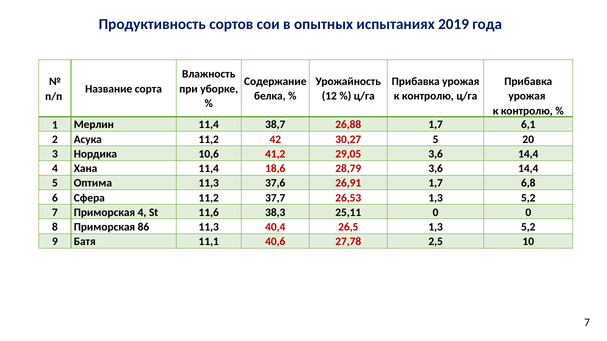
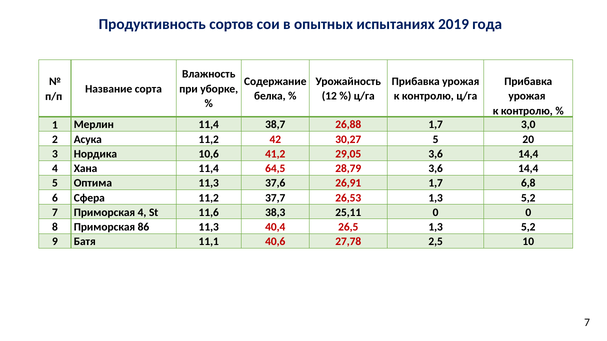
6,1: 6,1 -> 3,0 (528, 125)
18,6: 18,6 -> 64,5 (275, 169)
